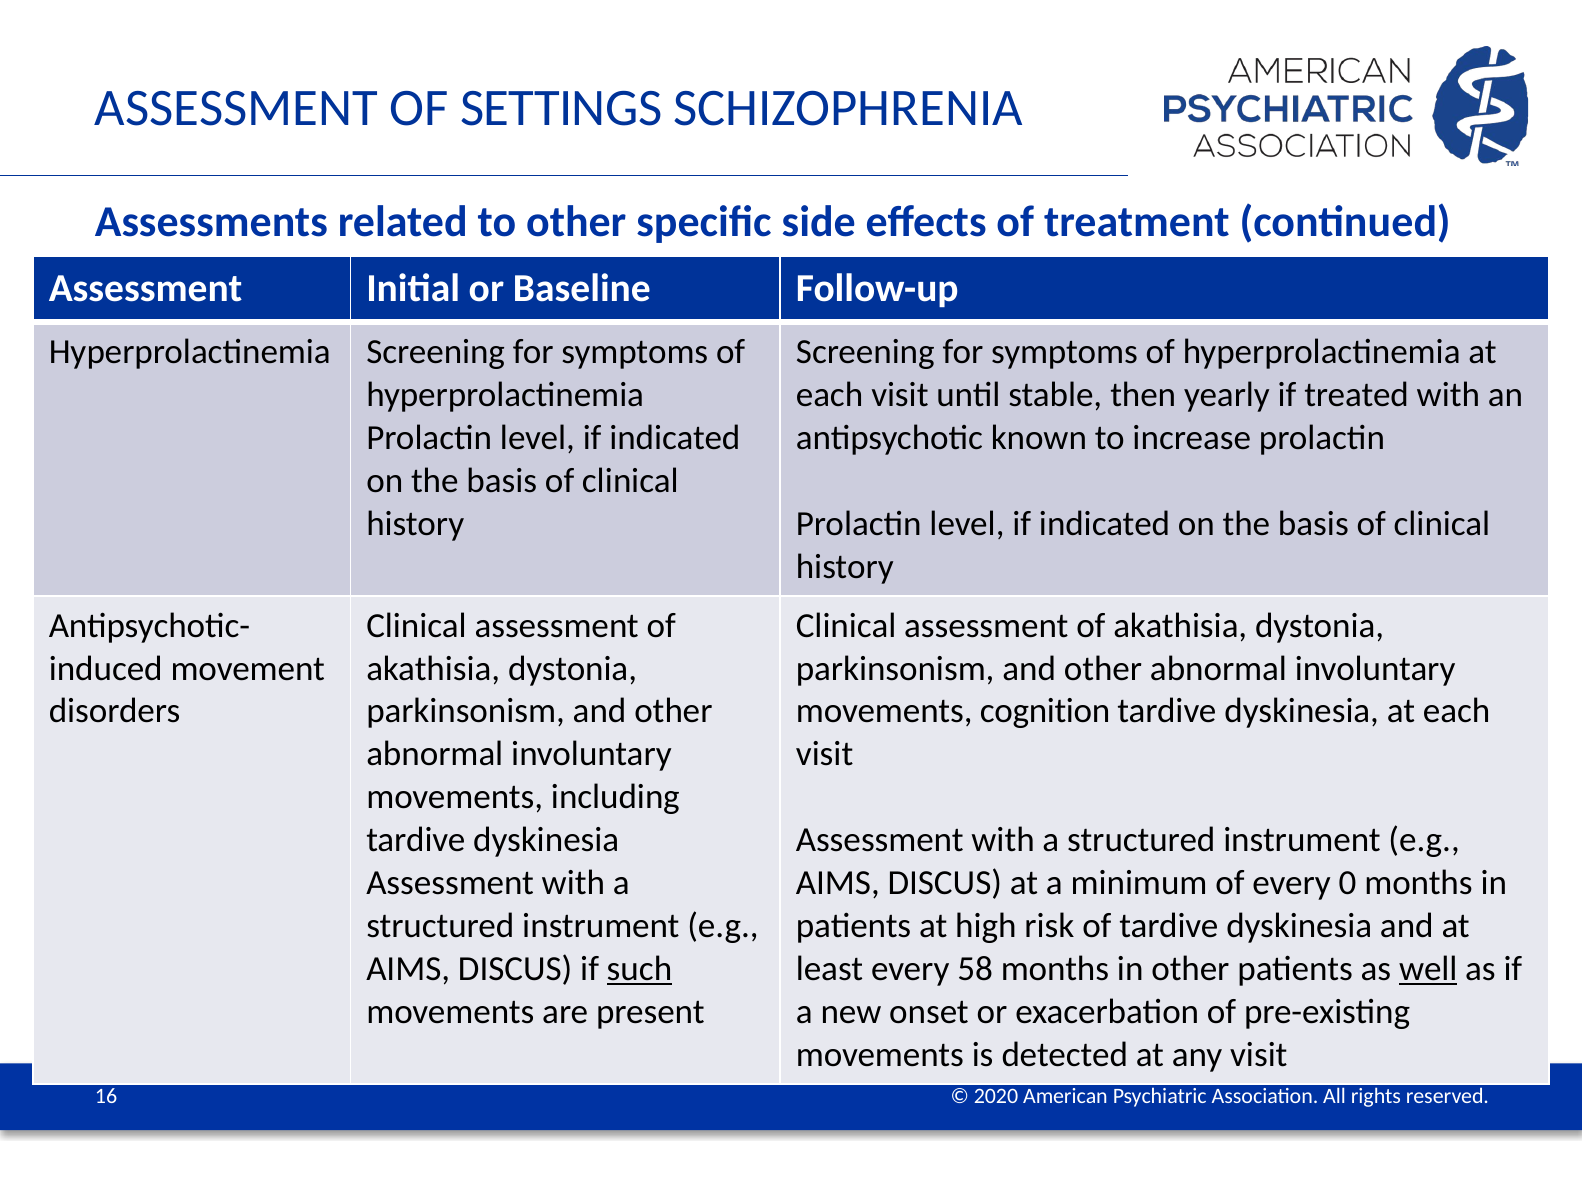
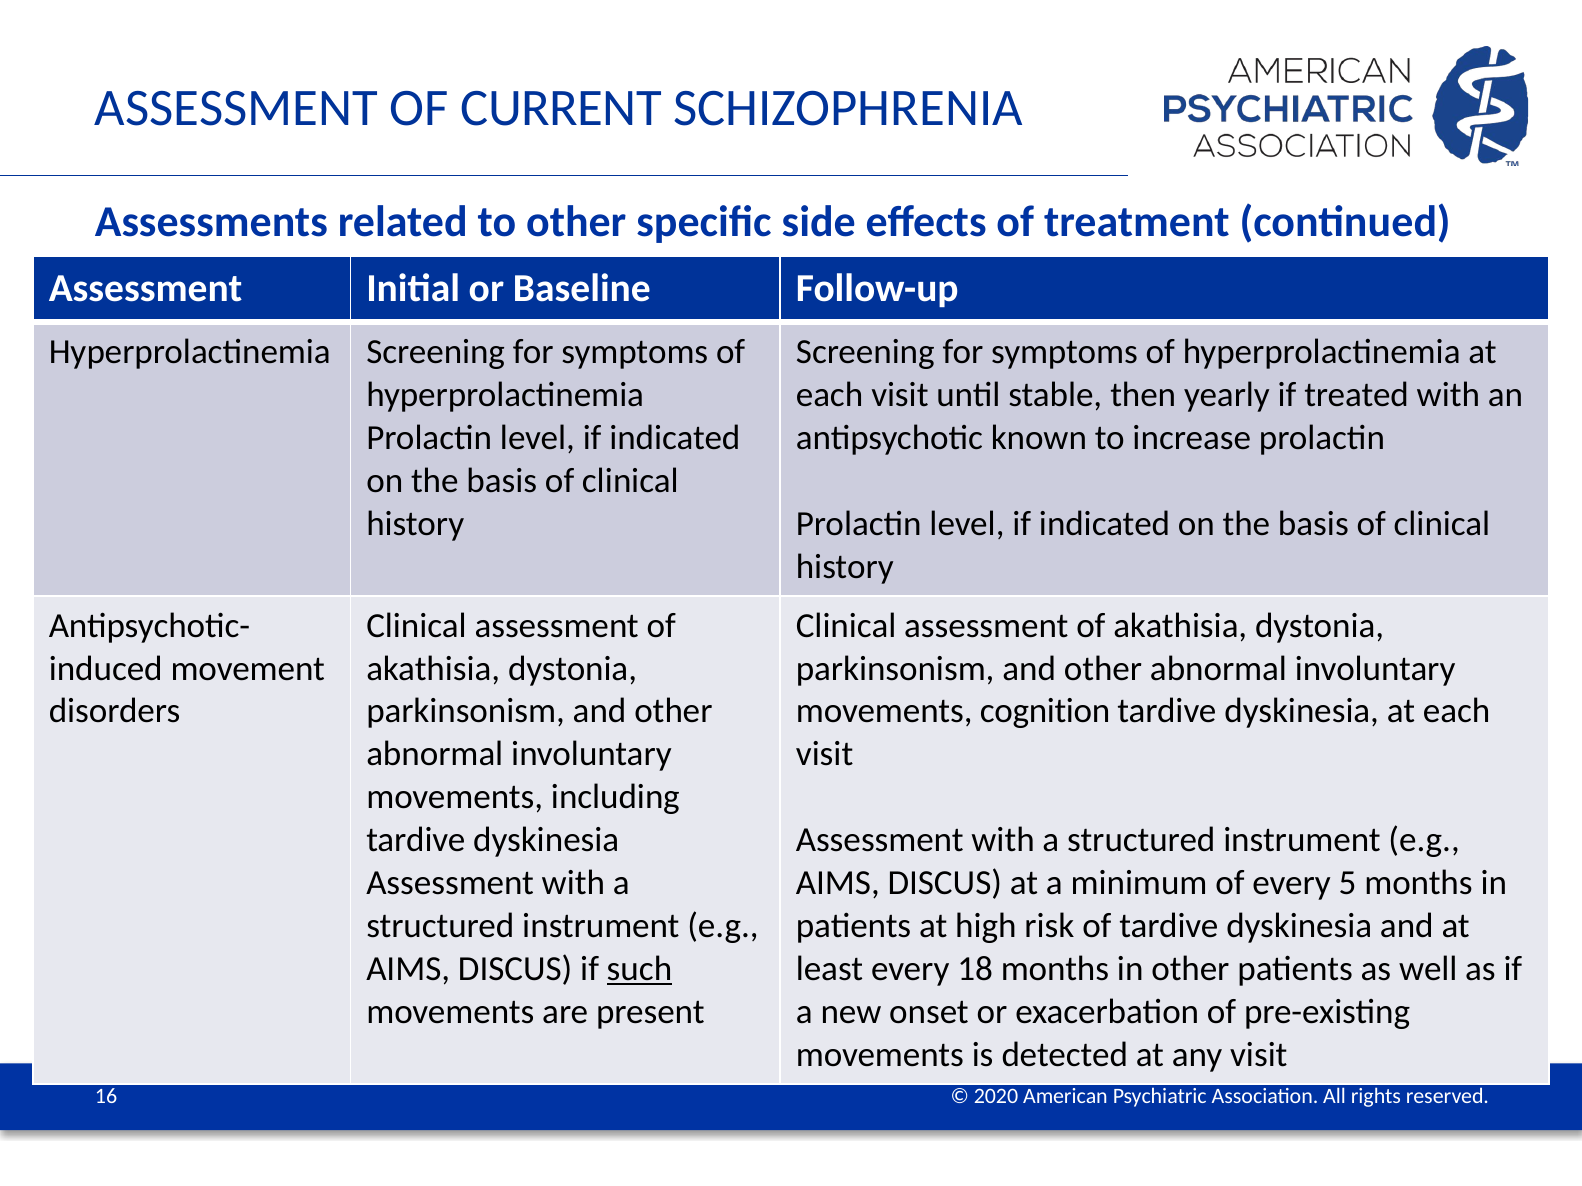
SETTINGS: SETTINGS -> CURRENT (561, 108)
0: 0 -> 5 (1347, 884)
58: 58 -> 18 (975, 970)
well underline: present -> none (1428, 970)
